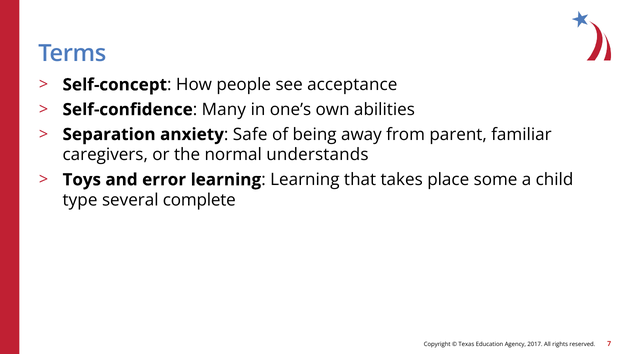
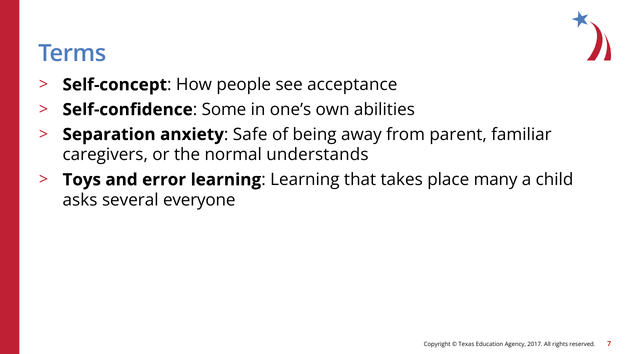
Many: Many -> Some (224, 110)
some: some -> many (496, 180)
type: type -> asks (80, 200)
complete: complete -> everyone (199, 200)
